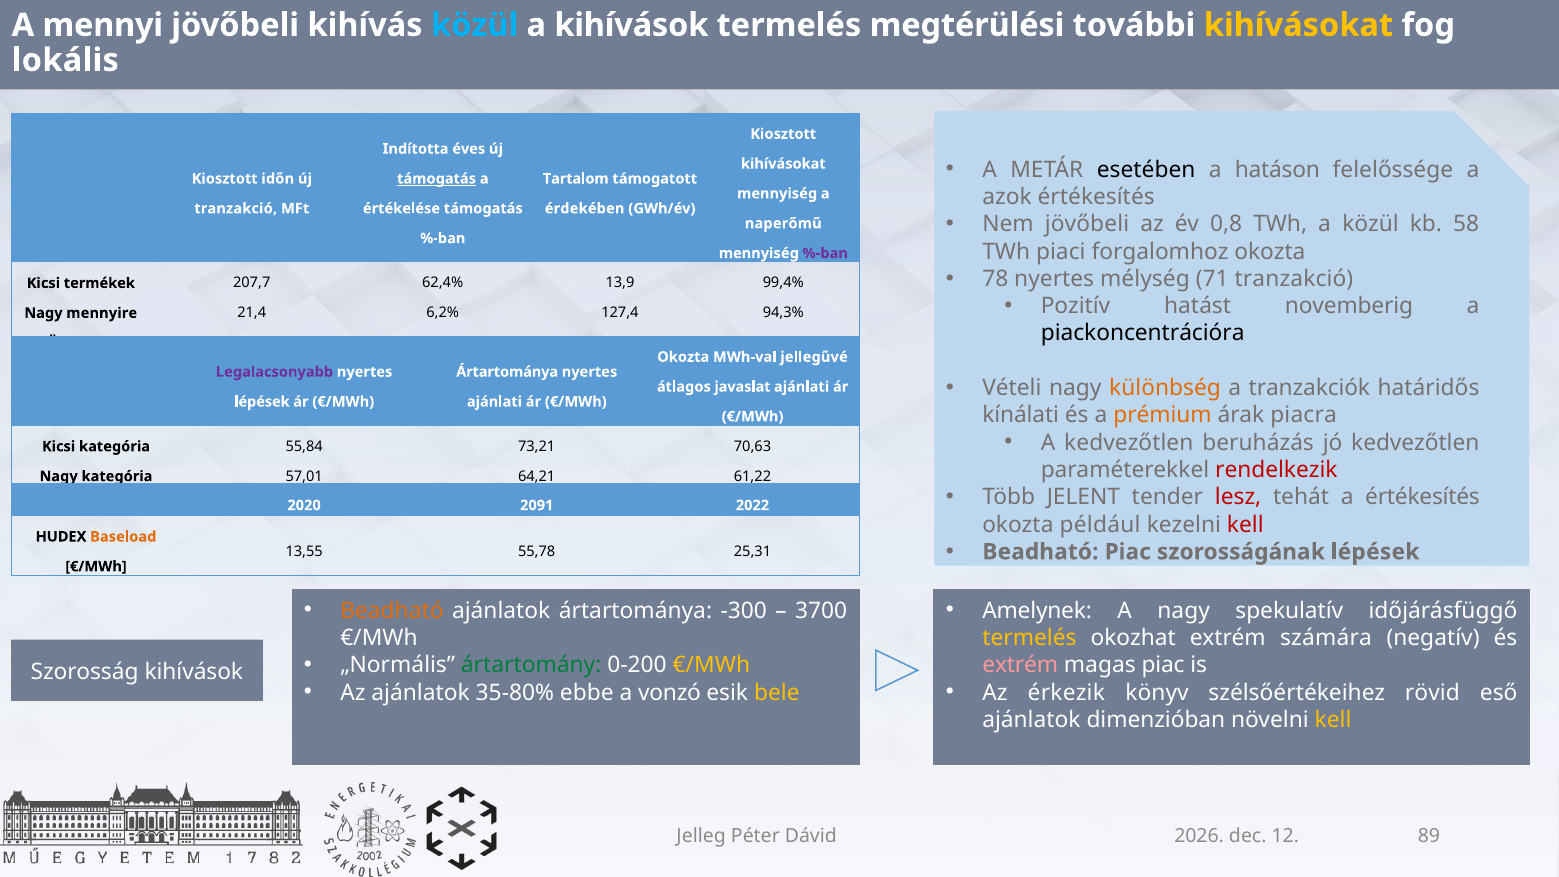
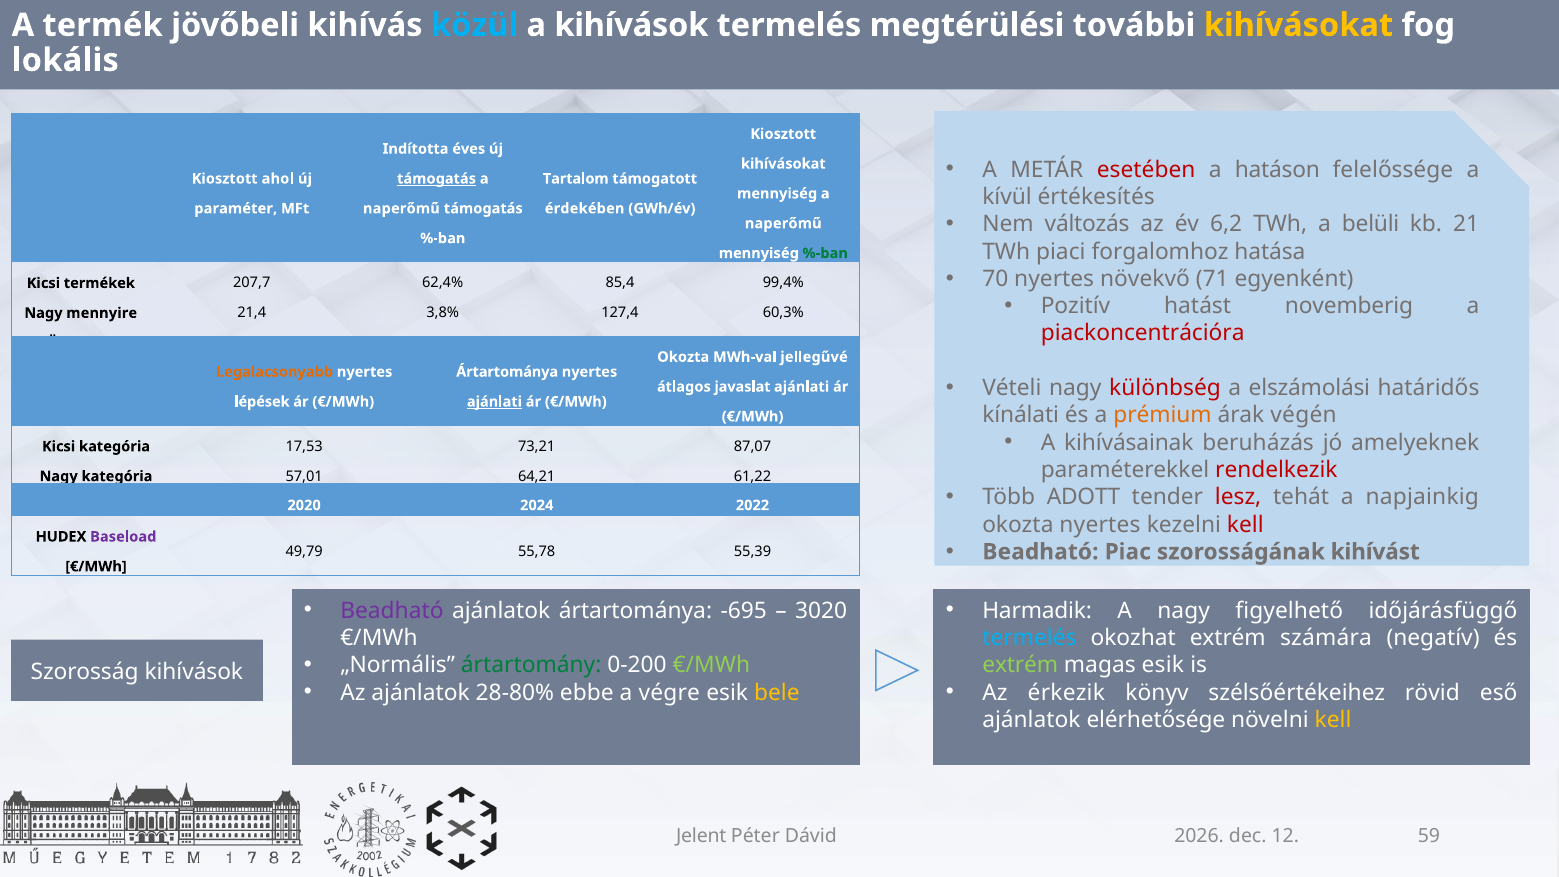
mennyi: mennyi -> termék (103, 25)
esetében colour: black -> red (1146, 170)
időn: időn -> ahol (278, 179)
azok: azok -> kívül (1007, 197)
tranzakció: tranzakció -> paraméter (236, 208)
értékelése: értékelése -> naperőmű (401, 208)
Nem jövőbeli: jövőbeli -> változás (1087, 224)
0,8: 0,8 -> 6,2 (1226, 224)
a közül: közül -> belüli (1371, 224)
58: 58 -> 21 (1466, 224)
forgalomhoz okozta: okozta -> hatása (1270, 252)
%-ban colour: purple -> green (825, 253)
78: 78 -> 70 (995, 279)
mélység: mélység -> növekvő (1145, 279)
71 tranzakció: tranzakció -> egyenként (1294, 279)
13,9: 13,9 -> 85,4 (620, 283)
6,2%: 6,2% -> 3,8% (443, 313)
94,3%: 94,3% -> 60,3% (783, 313)
piackoncentrációra colour: black -> red (1143, 333)
Legalacsonyabb colour: purple -> orange (275, 372)
különbség colour: orange -> red (1165, 388)
tranzakciók: tranzakciók -> elszámolási (1309, 388)
ajánlati underline: none -> present (494, 402)
piacra: piacra -> végén (1304, 415)
A kedvezőtlen: kedvezőtlen -> kihívásainak (1129, 443)
jó kedvezőtlen: kedvezőtlen -> amelyeknek (1415, 443)
55,84: 55,84 -> 17,53 (304, 446)
70,63: 70,63 -> 87,07 (753, 446)
JELENT: JELENT -> ADOTT (1083, 497)
a értékesítés: értékesítés -> napjainkig (1422, 497)
2091: 2091 -> 2024 (537, 505)
okozta például: például -> nyertes (1100, 524)
Baseload colour: orange -> purple (123, 537)
szorosságának lépések: lépések -> kihívást (1375, 552)
13,55: 13,55 -> 49,79 (304, 552)
25,31: 25,31 -> 55,39 (753, 552)
Beadható colour: orange -> purple (392, 611)
-300: -300 -> -695 (744, 611)
3700: 3700 -> 3020 (821, 611)
Amelynek: Amelynek -> Harmadik (1037, 611)
spekulatív: spekulatív -> figyelhető (1289, 611)
termelés colour: yellow -> light blue (1029, 638)
€/MWh colour: yellow -> light green (711, 665)
extrém colour: pink -> light green (1020, 665)
magas piac: piac -> esik (1163, 665)
35-80%: 35-80% -> 28-80% (515, 692)
vonzó: vonzó -> végre (669, 692)
dimenzióban: dimenzióban -> elérhetősége (1156, 720)
Jelleg: Jelleg -> Jelent (701, 836)
89: 89 -> 59 (1429, 836)
